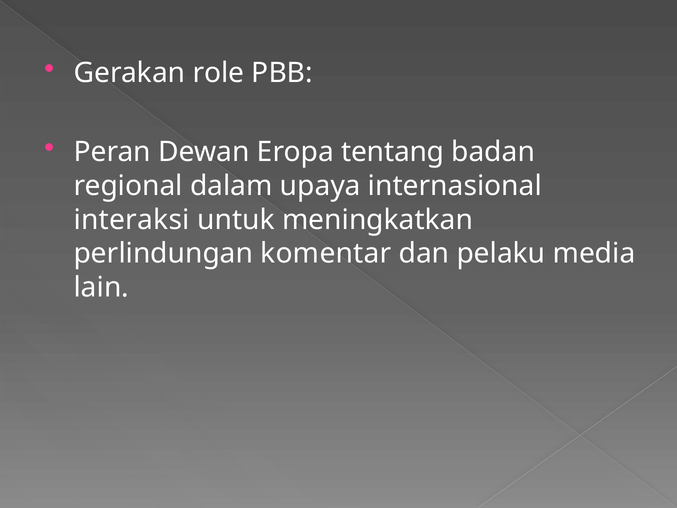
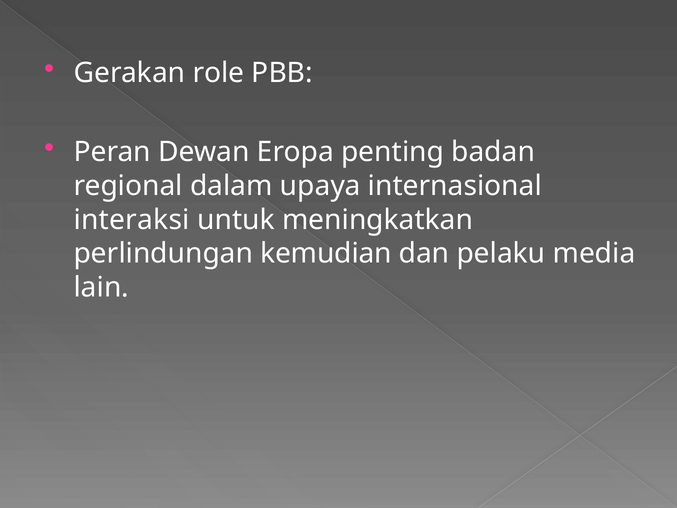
tentang: tentang -> penting (393, 152)
komentar: komentar -> kemudian (326, 254)
